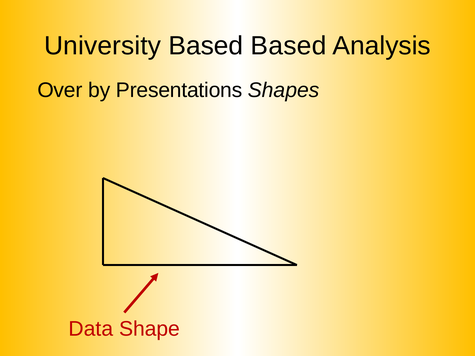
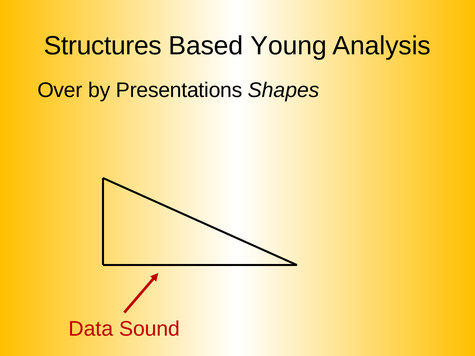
University: University -> Structures (103, 46)
Based Based: Based -> Young (289, 46)
Shape: Shape -> Sound (150, 329)
